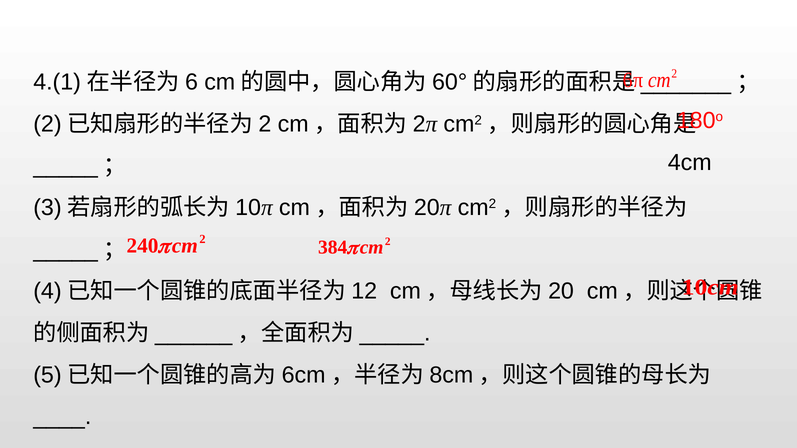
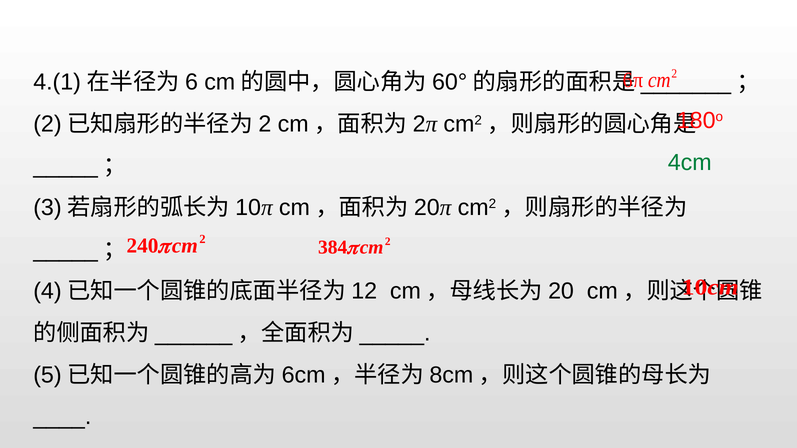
4cm colour: black -> green (690, 163)
